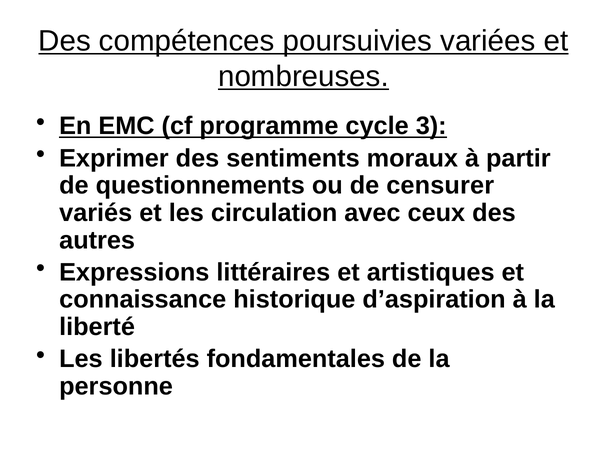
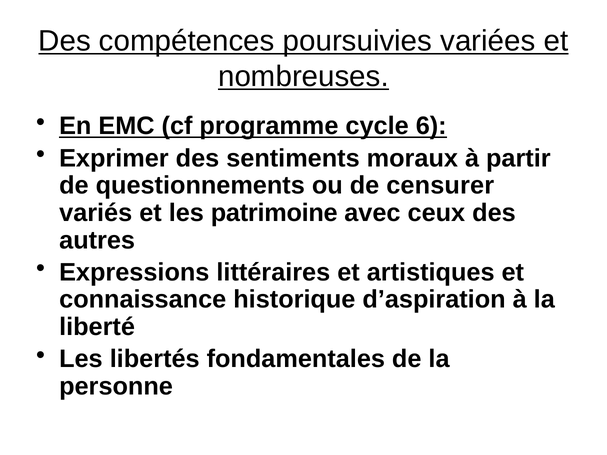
3: 3 -> 6 (431, 126)
circulation: circulation -> patrimoine (274, 213)
